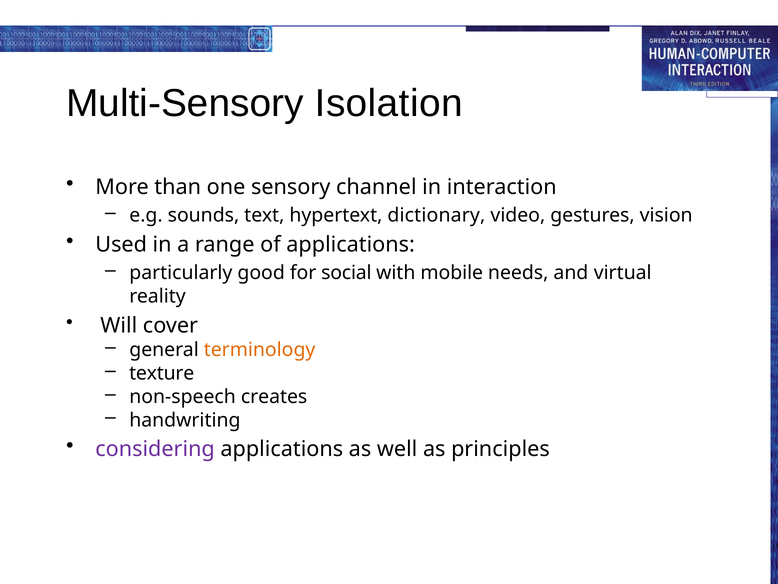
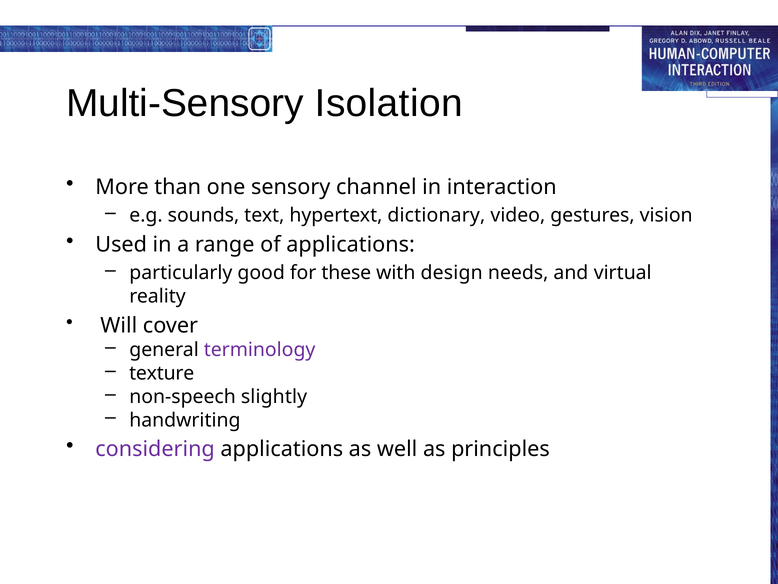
social: social -> these (346, 273)
mobile: mobile -> design (452, 273)
terminology colour: orange -> purple (260, 350)
creates: creates -> slightly (274, 396)
